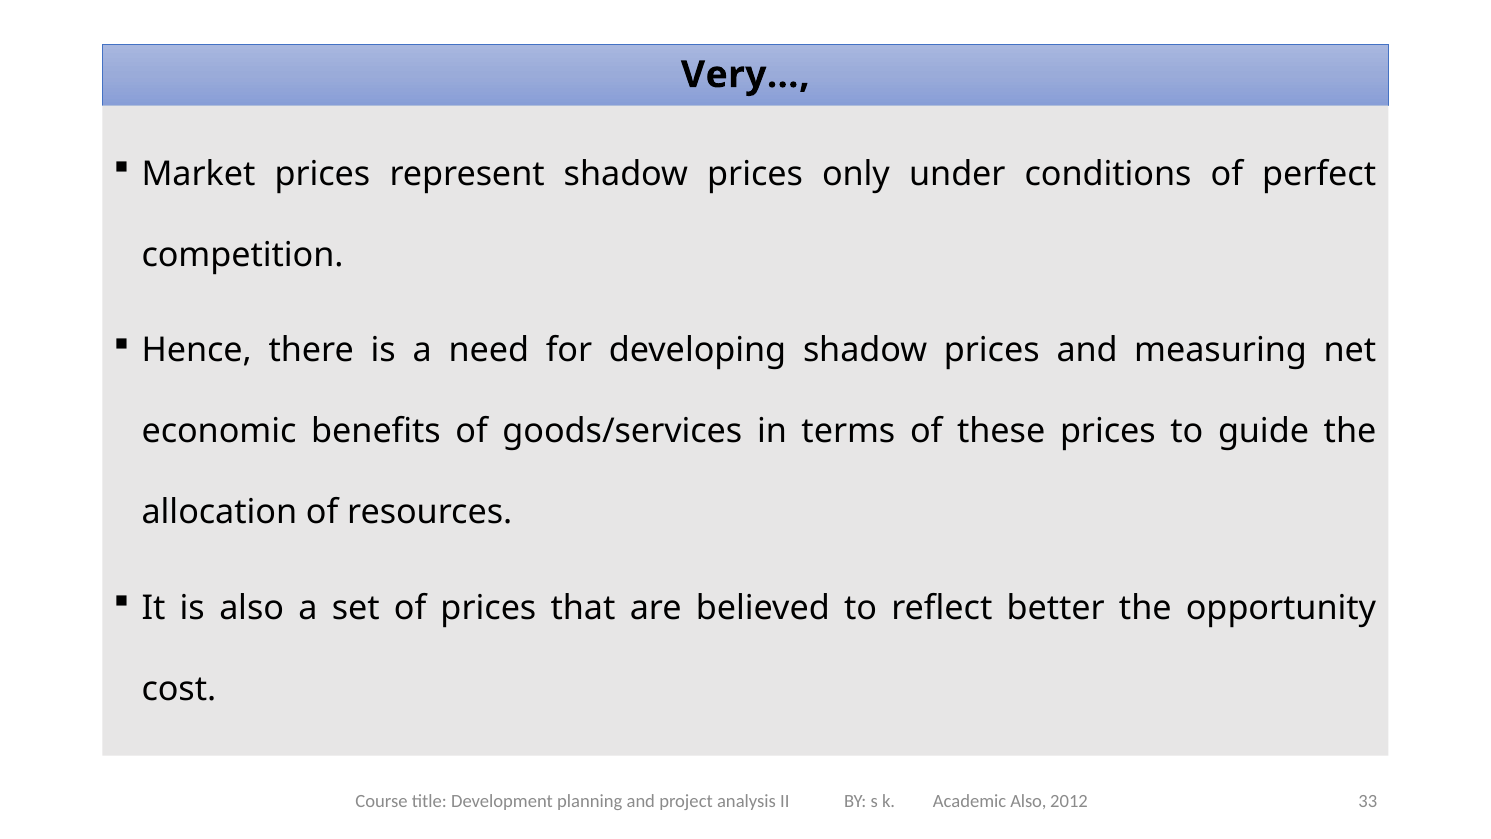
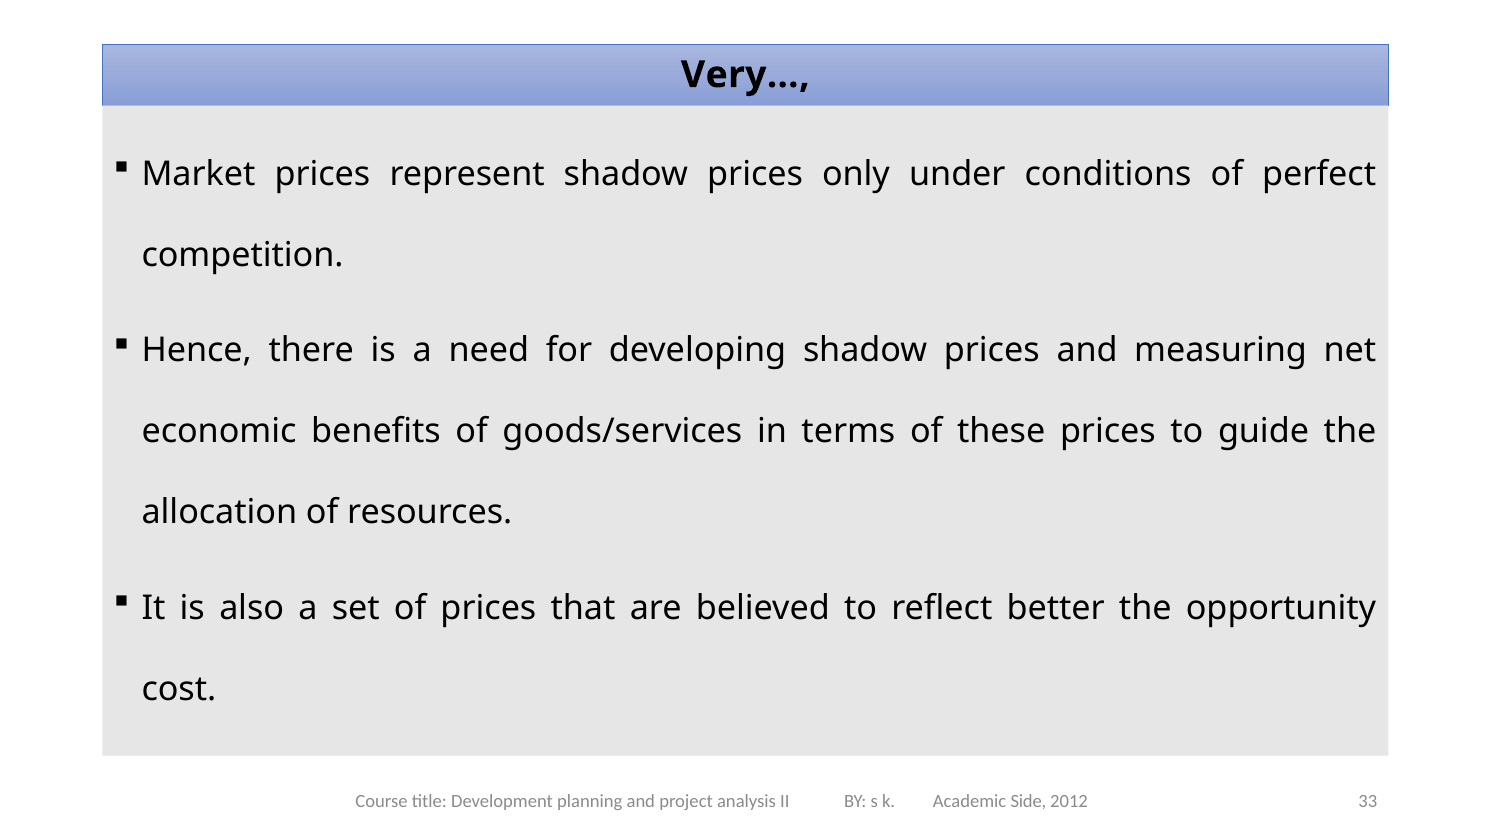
Academic Also: Also -> Side (1028, 801)
